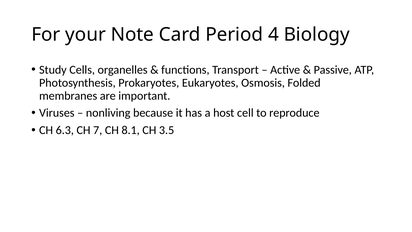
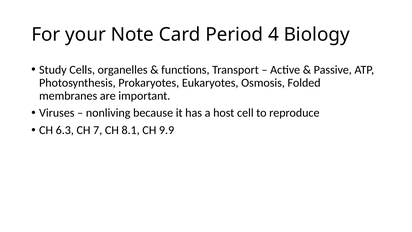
3.5: 3.5 -> 9.9 (167, 130)
